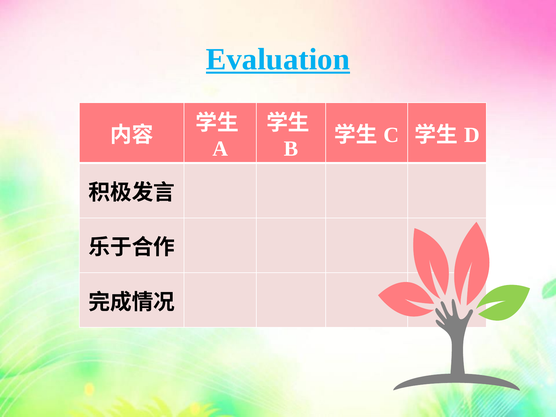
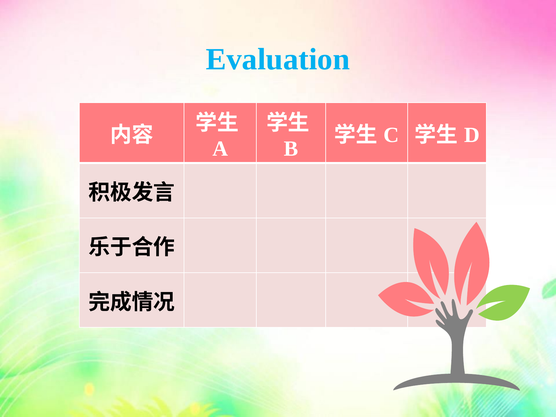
Evaluation underline: present -> none (278, 59)
